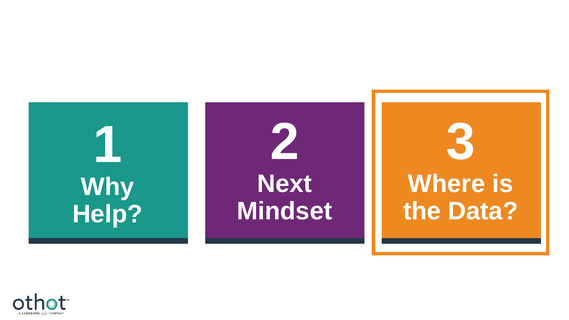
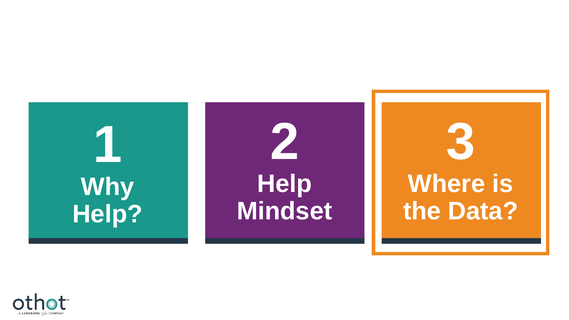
Next: Next -> Help (284, 184)
